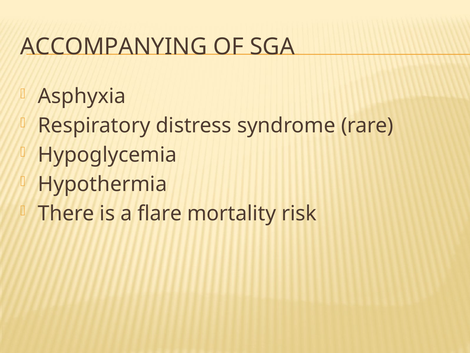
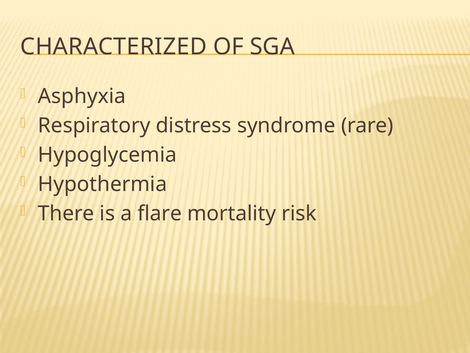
ACCOMPANYING: ACCOMPANYING -> CHARACTERIZED (114, 47)
